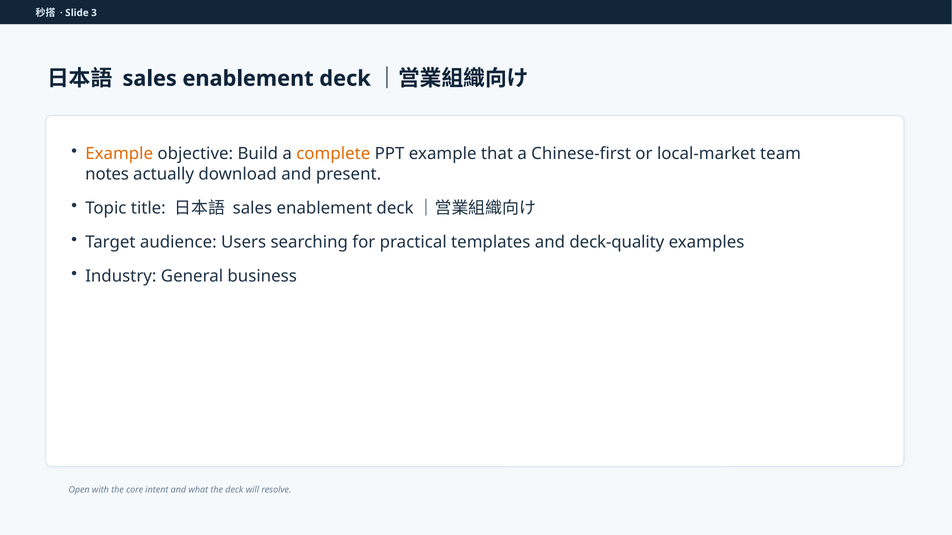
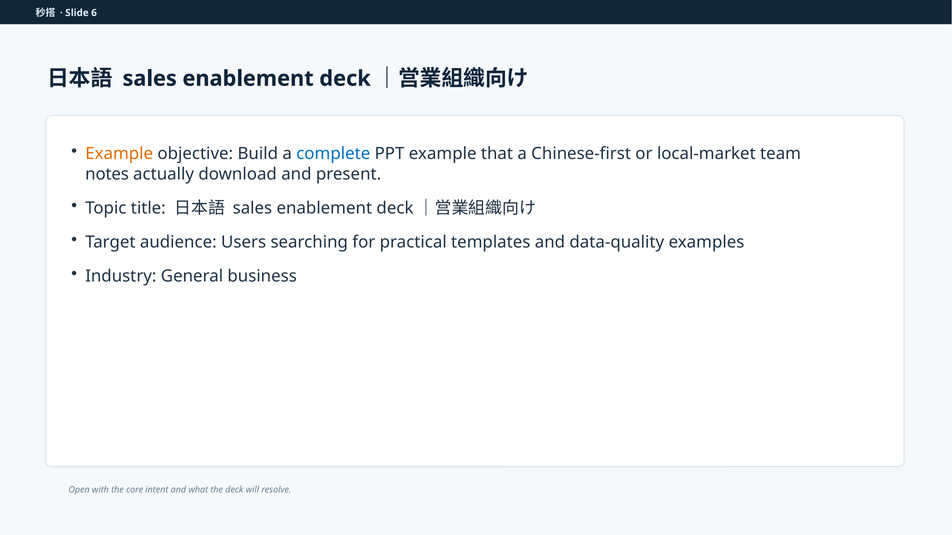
3: 3 -> 6 (94, 13)
complete colour: orange -> blue (333, 154)
deck-quality: deck-quality -> data-quality (617, 243)
